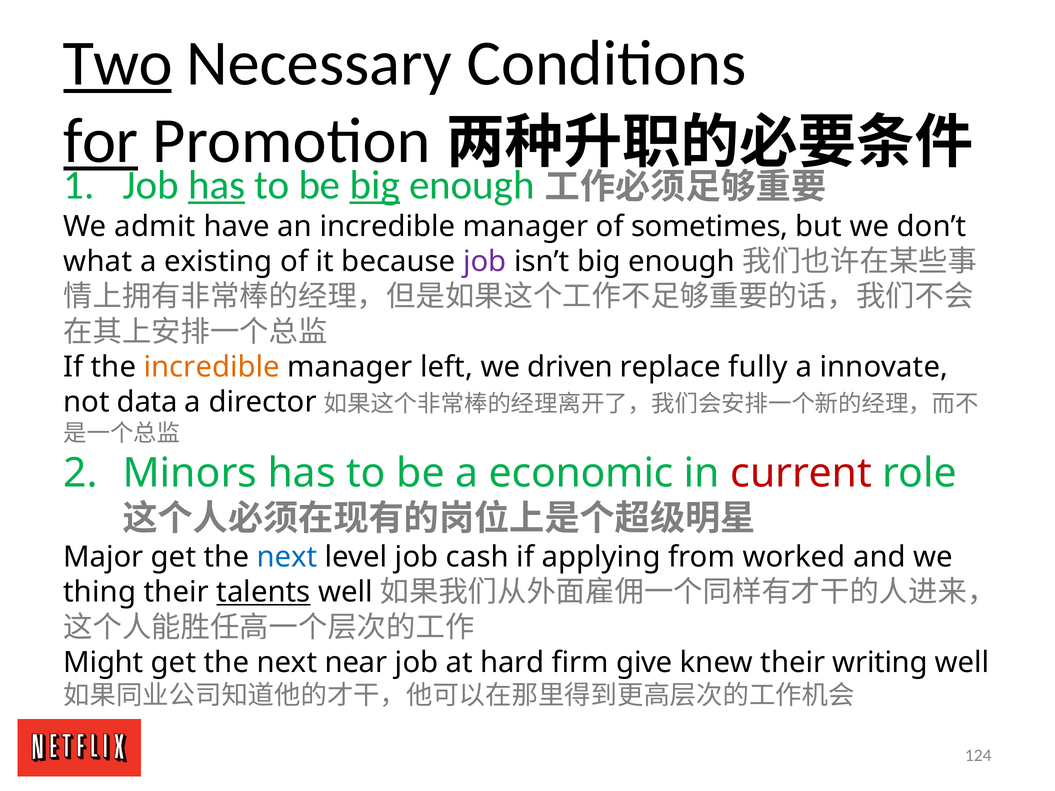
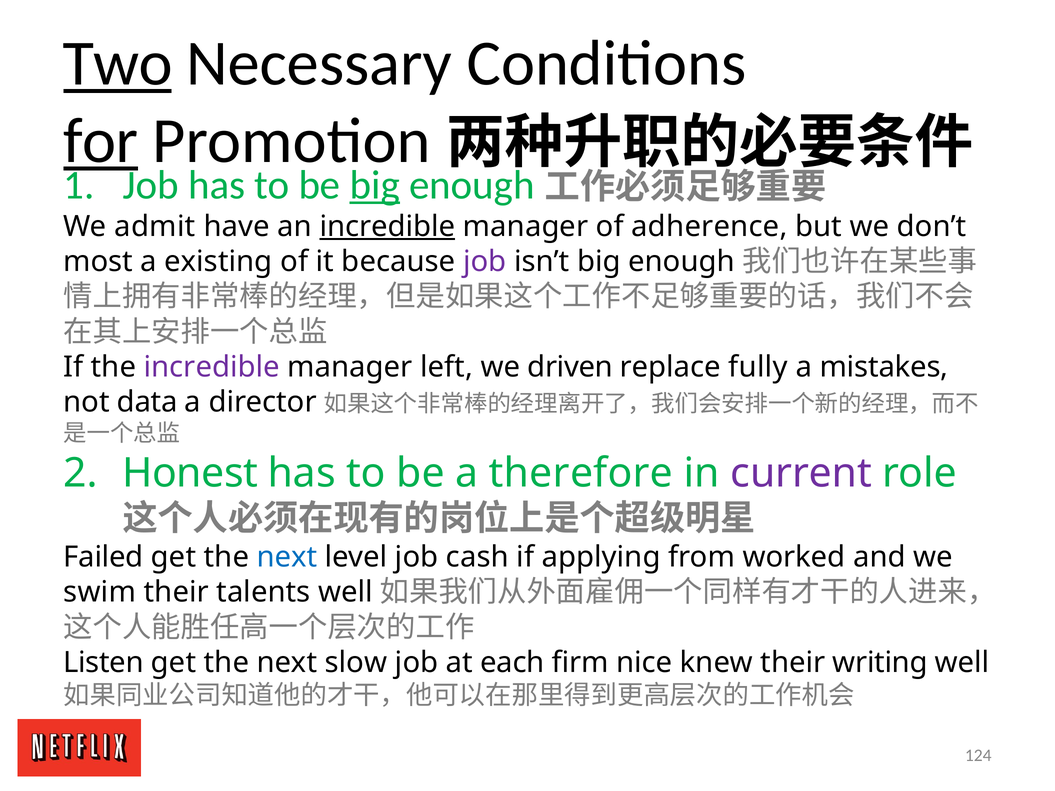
has underline: present -> none (217, 185)
incredible underline: none -> present (387, 227)
sometimes: sometimes -> adherence (709, 227)
what: what -> most (98, 262)
incredible colour: orange -> purple (212, 367)
innovate: innovate -> mistakes (884, 367)
Minors: Minors -> Honest (190, 474)
economic: economic -> therefore (581, 474)
current colour: red -> purple (801, 474)
Major: Major -> Failed (103, 557)
thing: thing -> swim (100, 592)
talents underline: present -> none (263, 592)
Might: Might -> Listen (103, 663)
near: near -> slow (356, 663)
hard: hard -> each (512, 663)
give: give -> nice (644, 663)
